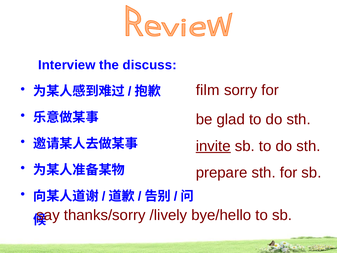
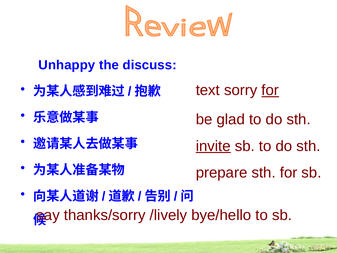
Interview: Interview -> Unhappy (67, 65)
film: film -> text (208, 90)
for underline: none -> present (270, 90)
